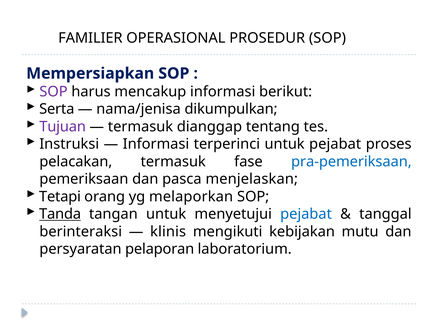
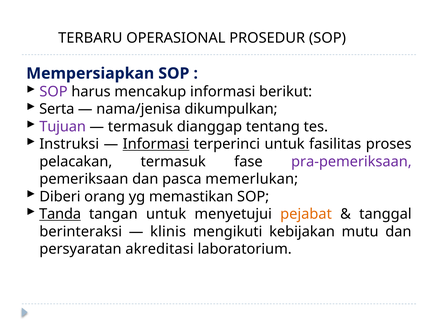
FAMILIER: FAMILIER -> TERBARU (90, 38)
Informasi underline: none -> present (156, 144)
untuk pejabat: pejabat -> fasilitas (335, 144)
pra-pemeriksaan colour: blue -> purple (351, 162)
menjelaskan: menjelaskan -> memerlukan (252, 179)
Tetapi: Tetapi -> Diberi (60, 197)
melaporkan: melaporkan -> memastikan (191, 197)
pejabat colour: blue -> orange (306, 214)
pelaporan: pelaporan -> akreditasi (160, 249)
